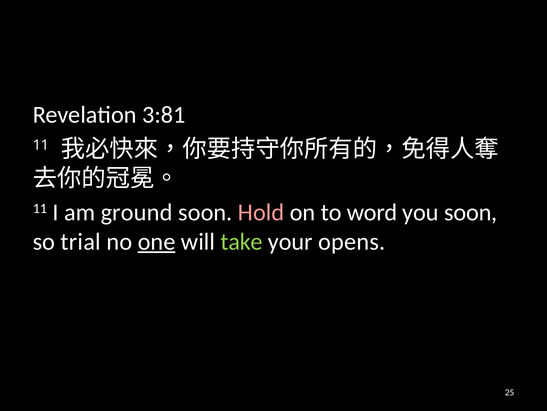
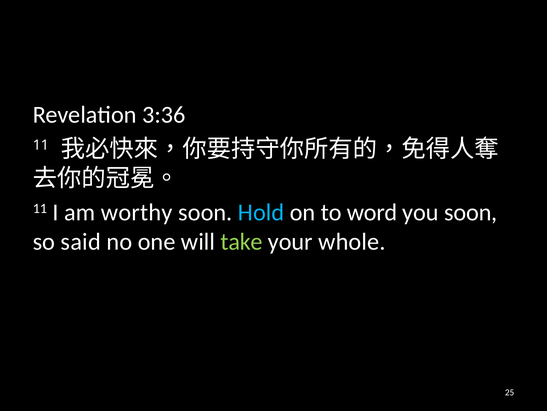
3:81: 3:81 -> 3:36 (164, 115)
ground: ground -> worthy (137, 212)
Hold colour: pink -> light blue (261, 212)
trial: trial -> said (81, 241)
one underline: present -> none (157, 241)
opens: opens -> whole (352, 241)
